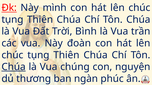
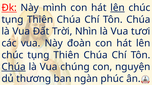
lên underline: none -> present (118, 8)
Bình: Bình -> Nhìn (86, 32)
trần: trần -> tươi (141, 32)
